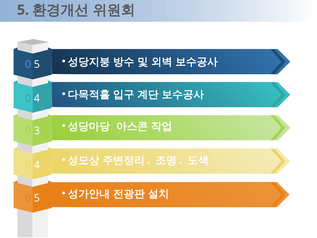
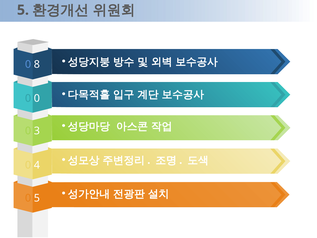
5: 5 -> 8 (37, 64)
4: 4 -> 0 (37, 98)
